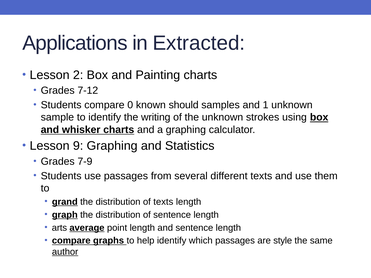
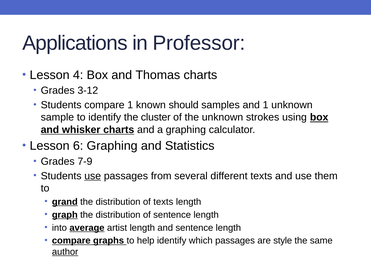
Extracted: Extracted -> Professor (199, 43)
2: 2 -> 4 (78, 75)
Painting: Painting -> Thomas (158, 75)
7-12: 7-12 -> 3-12 (88, 91)
compare 0: 0 -> 1 (130, 105)
writing: writing -> cluster (156, 117)
9: 9 -> 6 (78, 146)
use underline: none -> present (93, 176)
arts: arts -> into (59, 228)
point: point -> artist (117, 228)
